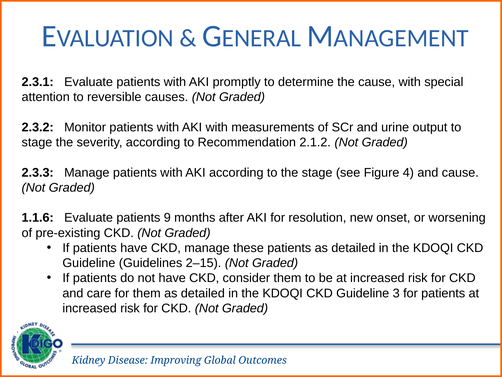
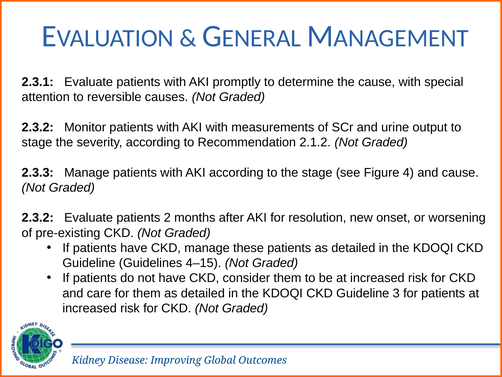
1.1.6: 1.1.6 -> 2.3.2 (38, 218)
9: 9 -> 2 (167, 218)
2–15: 2–15 -> 4–15 (204, 263)
